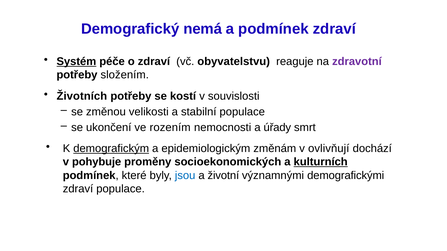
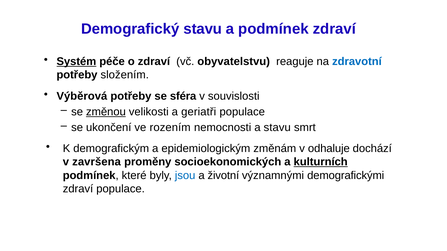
Demografický nemá: nemá -> stavu (203, 29)
zdravotní colour: purple -> blue (357, 62)
Životních: Životních -> Výběrová (82, 96)
kostí: kostí -> sféra (183, 96)
změnou underline: none -> present (106, 112)
stabilní: stabilní -> geriatři (199, 112)
a úřady: úřady -> stavu (277, 128)
demografickým underline: present -> none (111, 149)
ovlivňují: ovlivňují -> odhaluje (329, 149)
pohybuje: pohybuje -> završena (97, 162)
